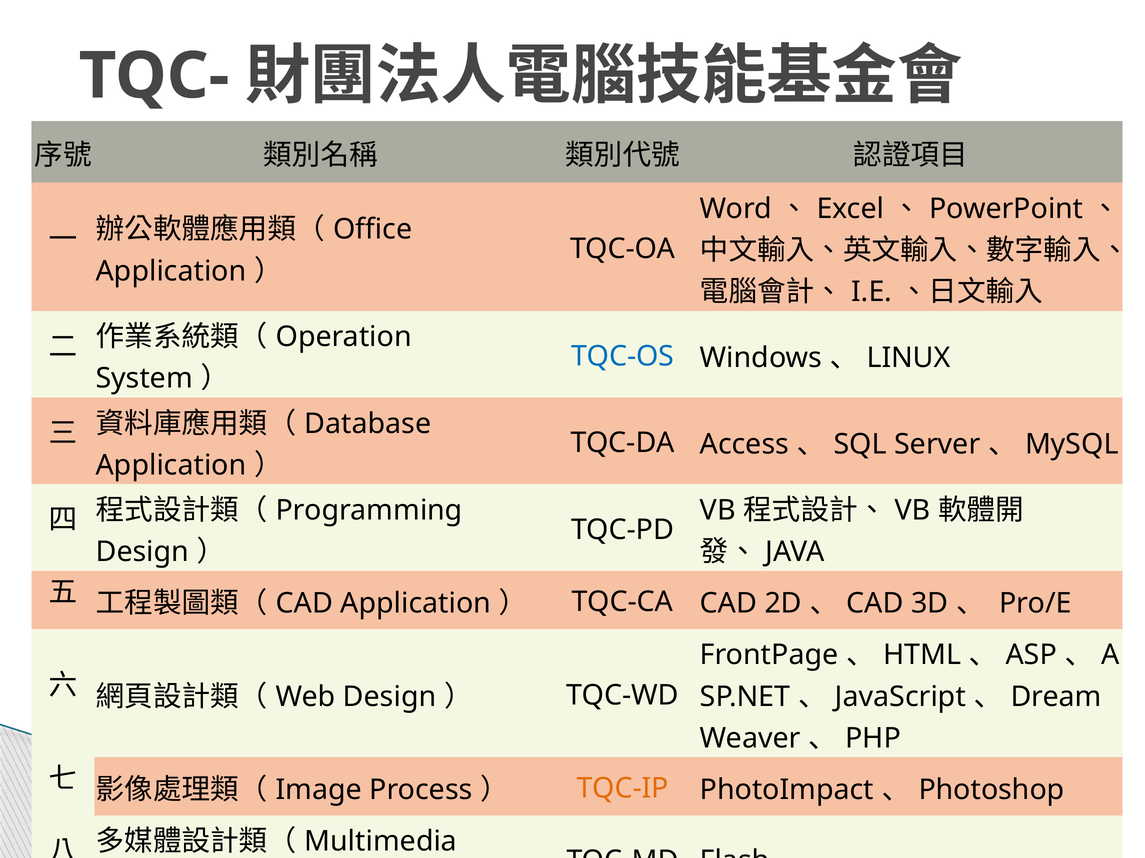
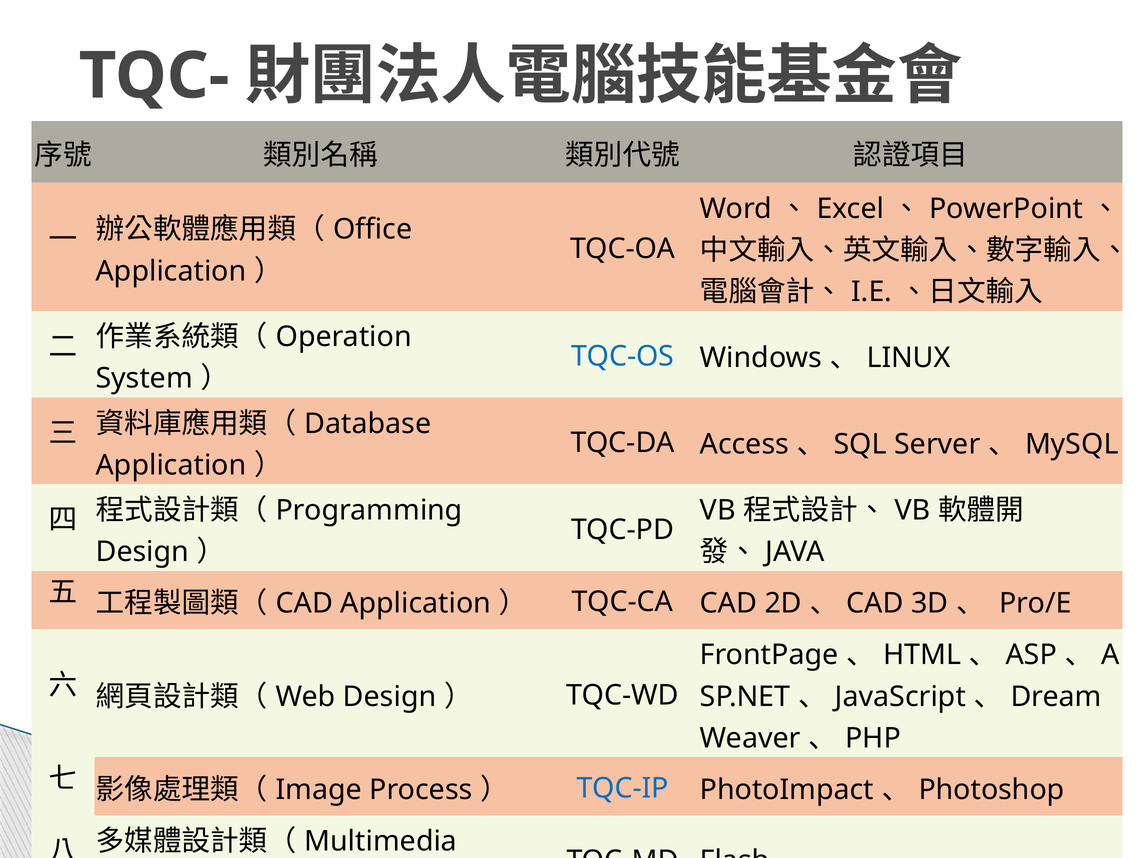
TQC-IP colour: orange -> blue (623, 789)
